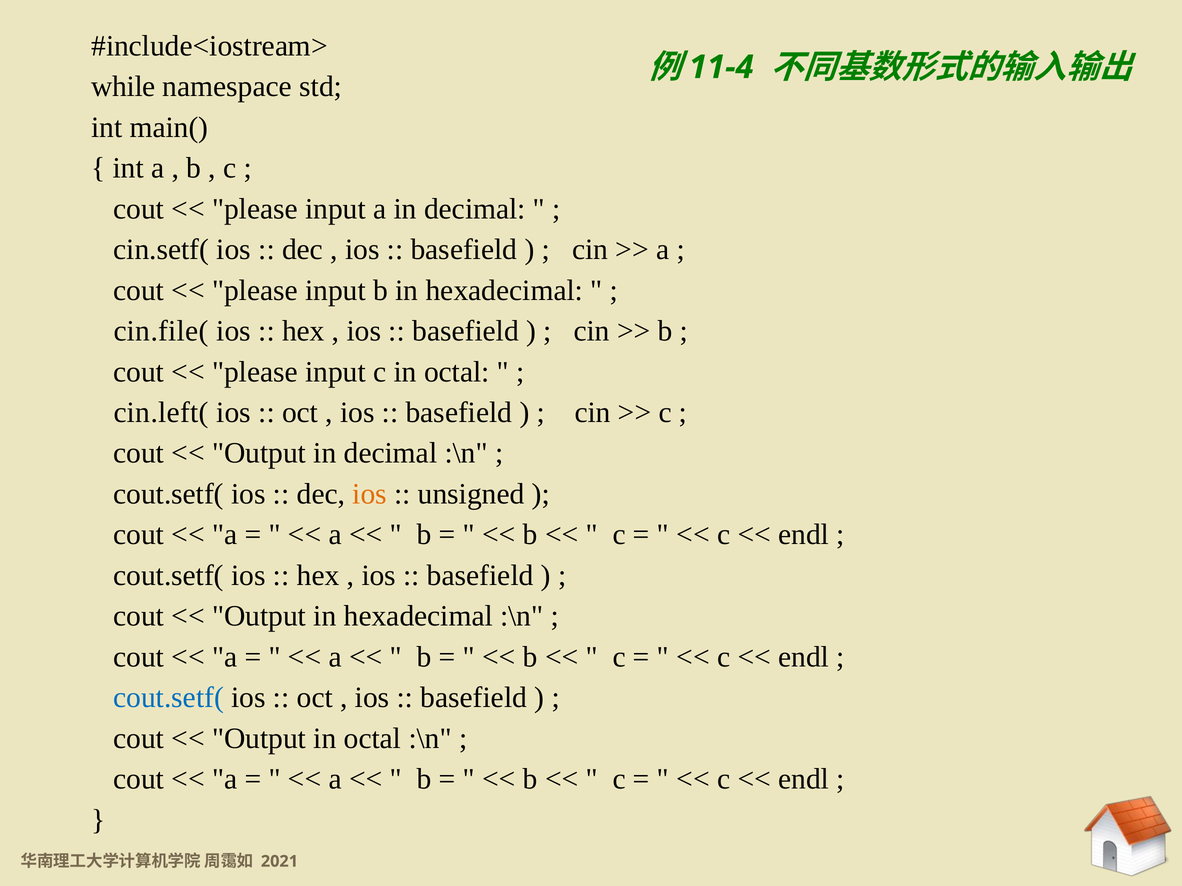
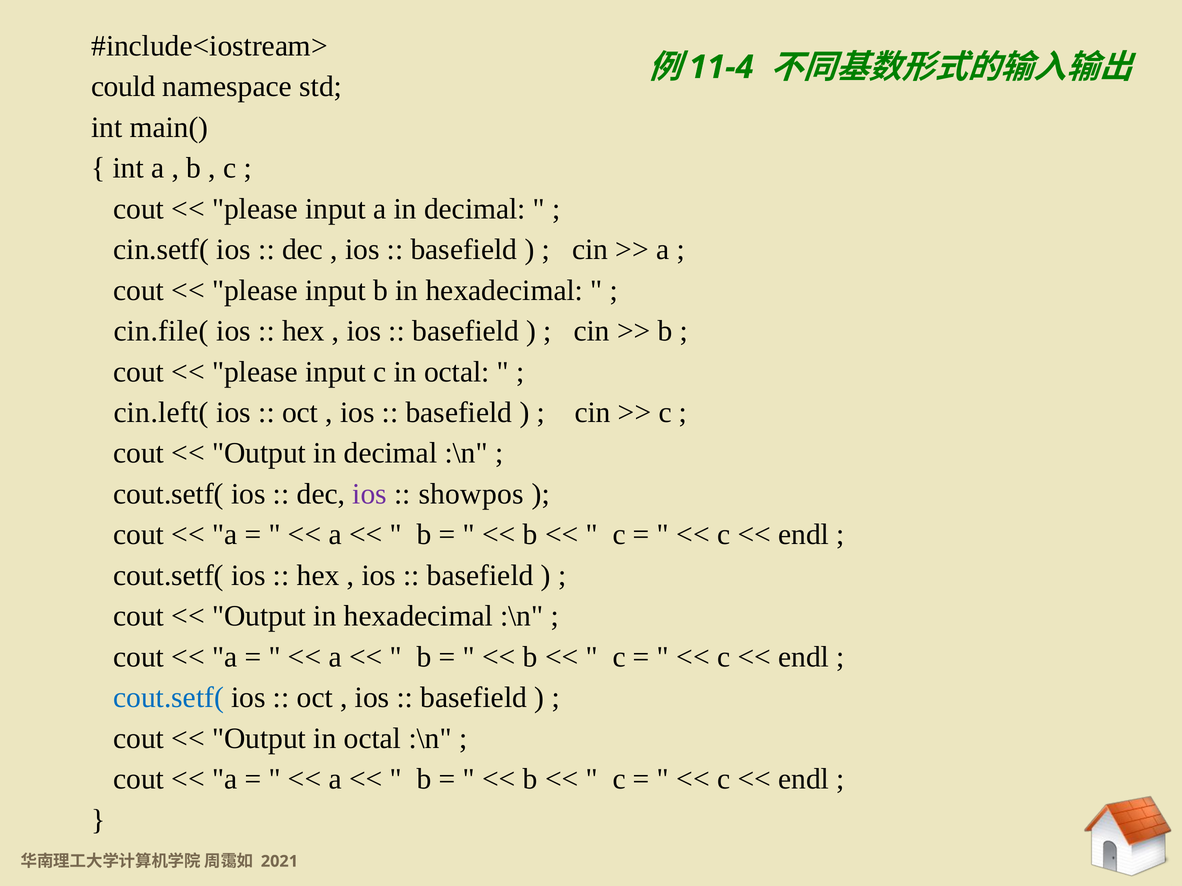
while: while -> could (123, 87)
ios colour: orange -> purple (370, 494)
unsigned: unsigned -> showpos (471, 494)
